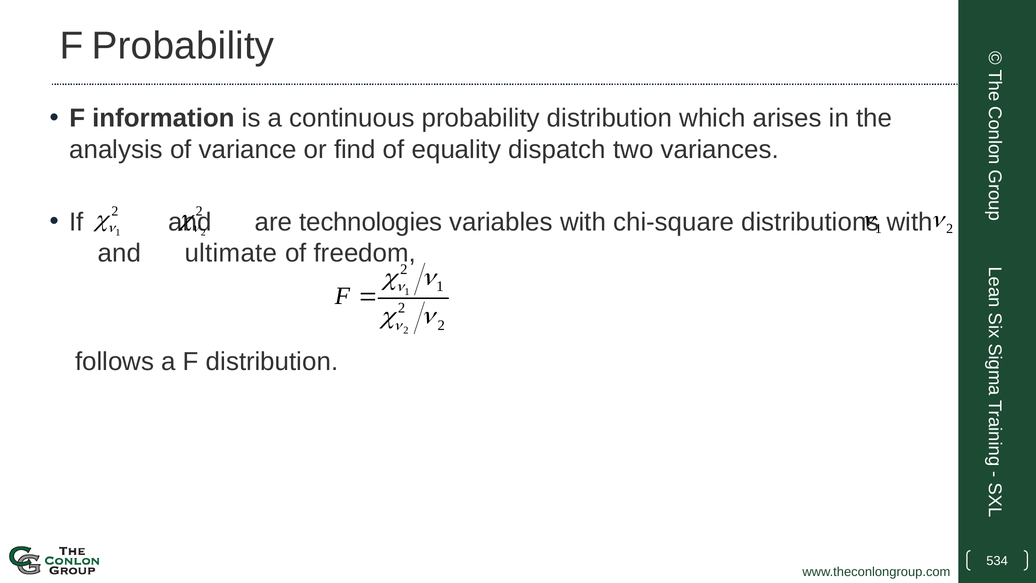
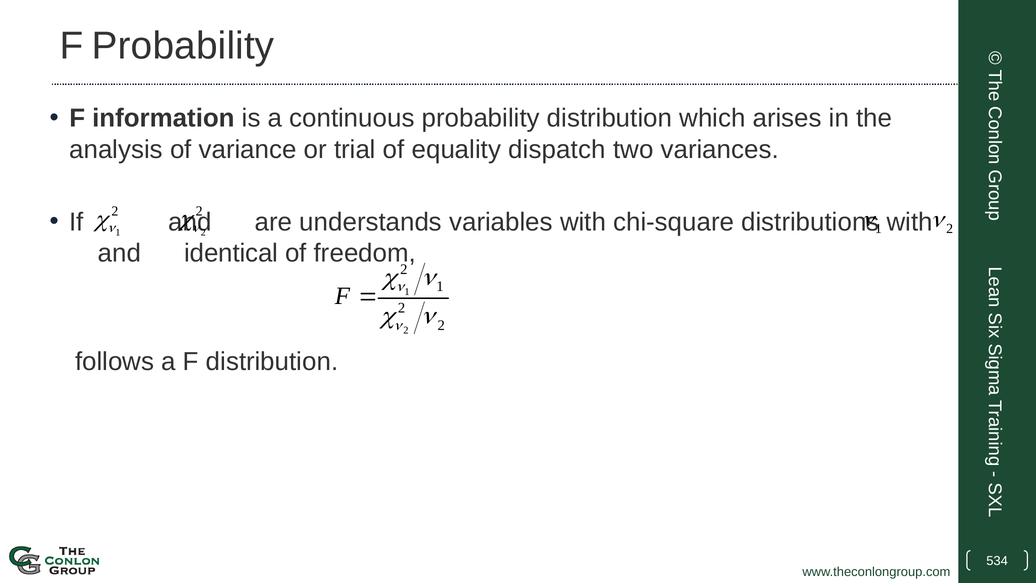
find: find -> trial (355, 149)
technologies: technologies -> understands (371, 222)
ultimate: ultimate -> identical (231, 253)
